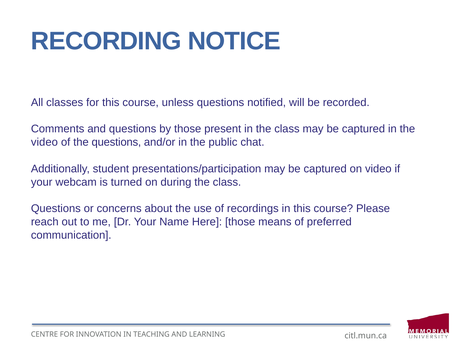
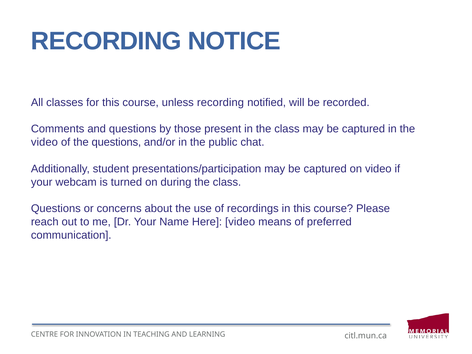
unless questions: questions -> recording (220, 102)
Here those: those -> video (240, 222)
